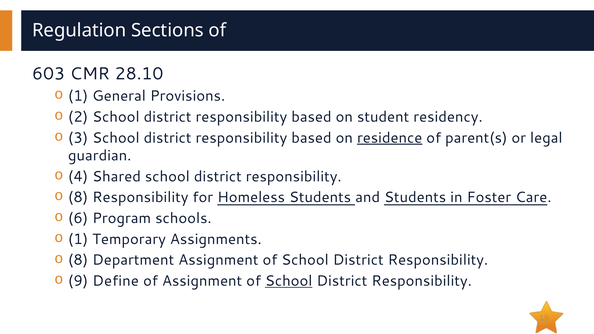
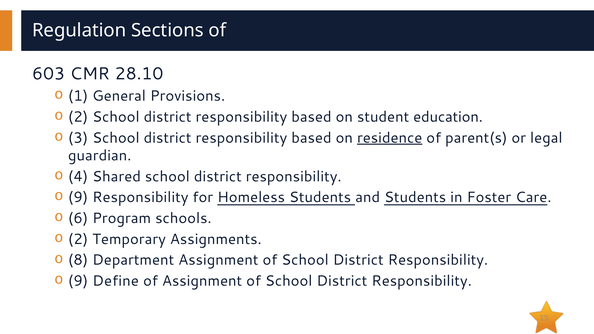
residency: residency -> education (448, 117)
8: 8 -> 9 (78, 197)
1: 1 -> 2 (78, 239)
School underline: present -> none (289, 281)
